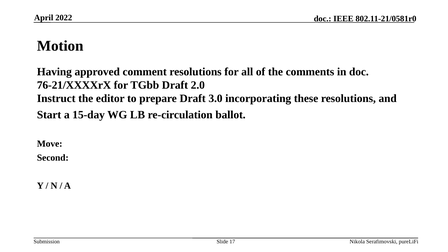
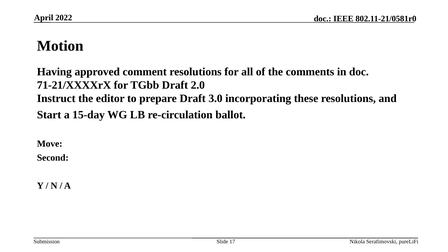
76-21/XXXXrX: 76-21/XXXXrX -> 71-21/XXXXrX (74, 85)
